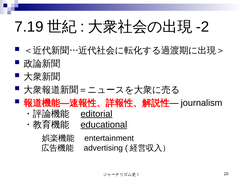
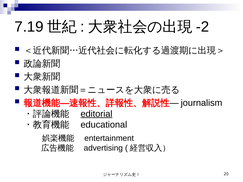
educational underline: present -> none (104, 125)
